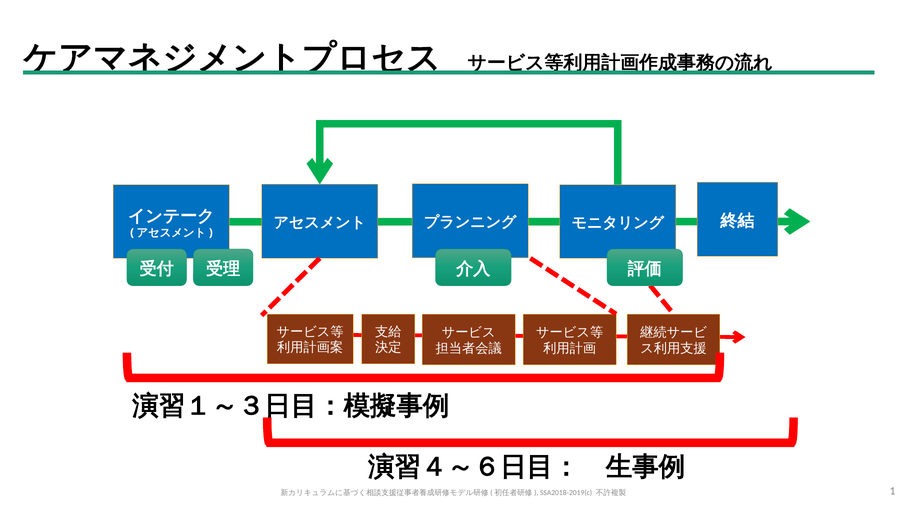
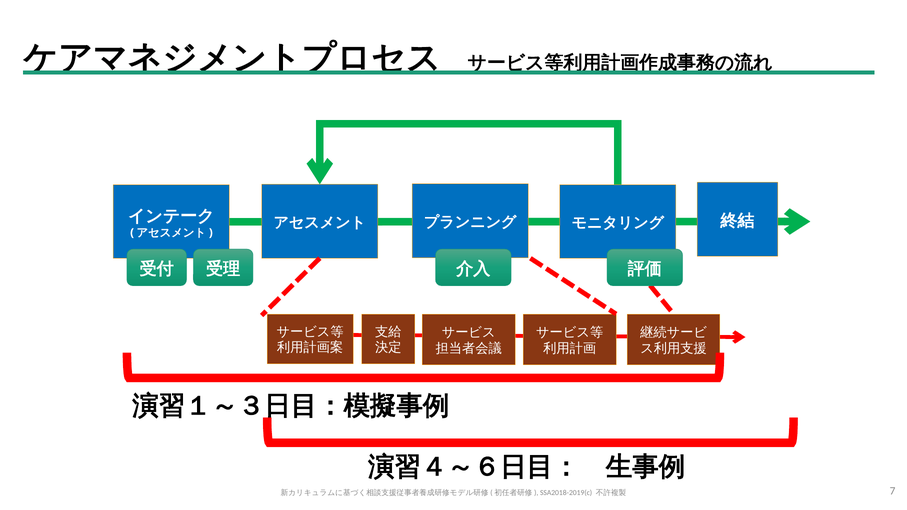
1: 1 -> 7 (893, 491)
